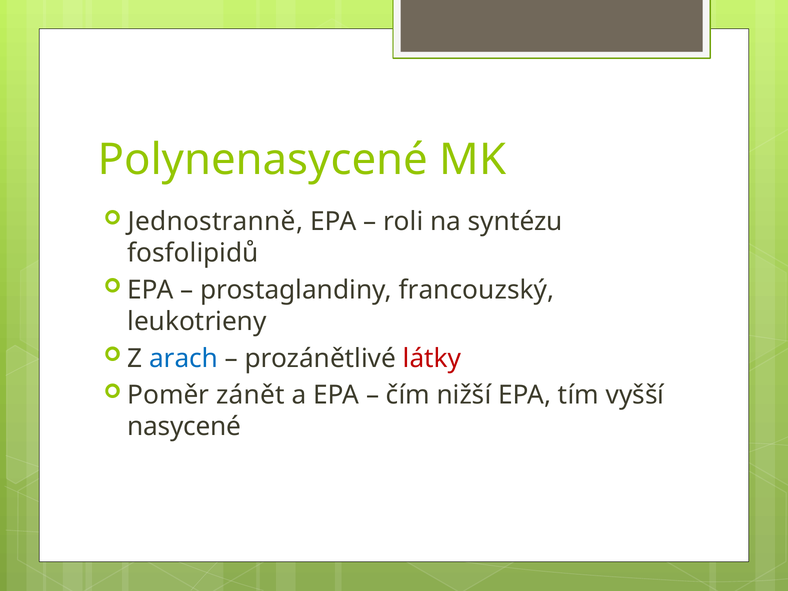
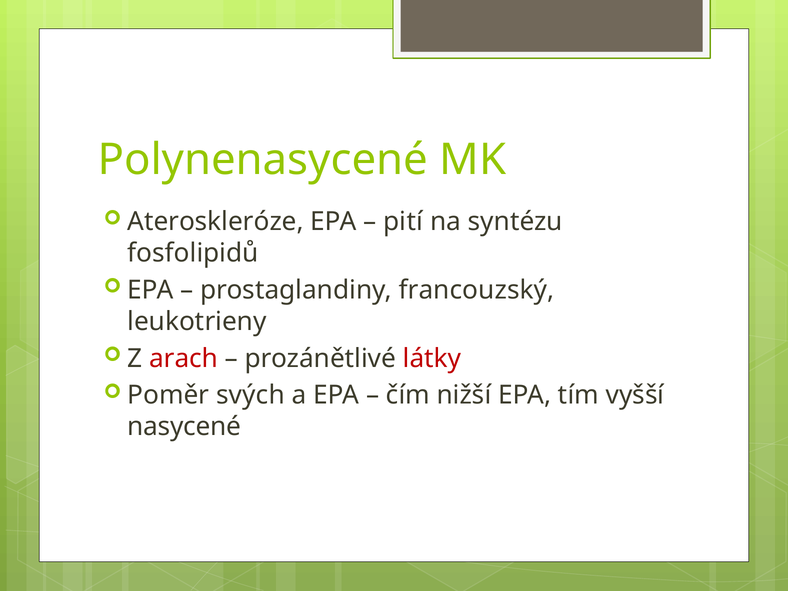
Jednostranně: Jednostranně -> Ateroskleróze (215, 222)
roli: roli -> pití (403, 222)
arach colour: blue -> red (184, 358)
zánět: zánět -> svých (250, 395)
